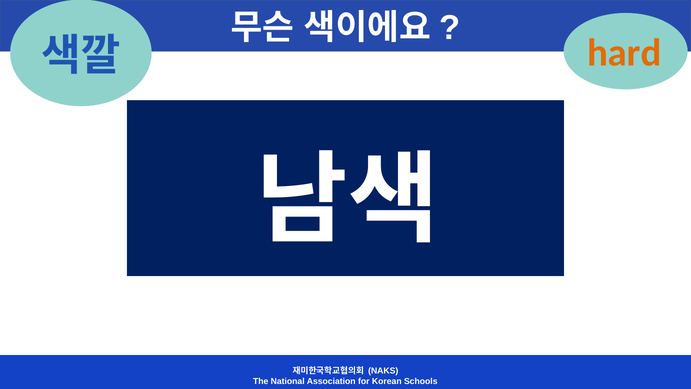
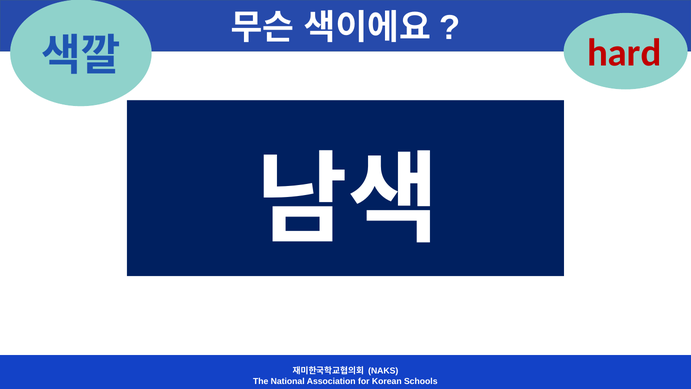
hard colour: orange -> red (624, 53)
